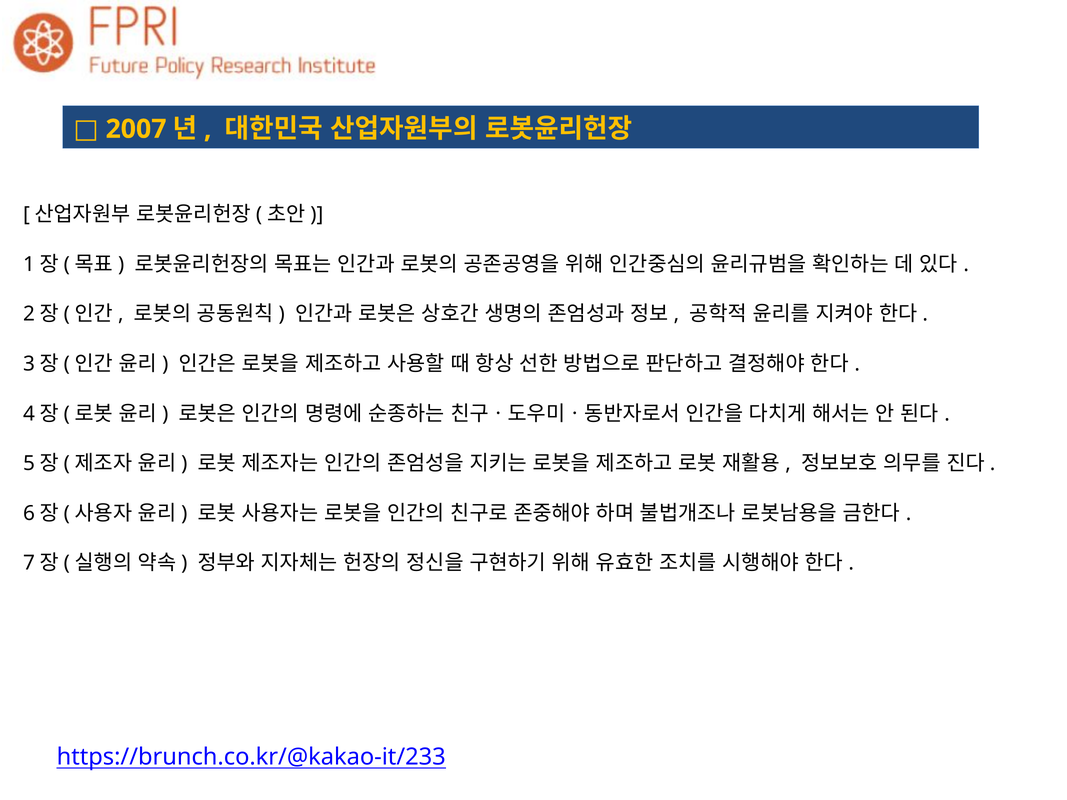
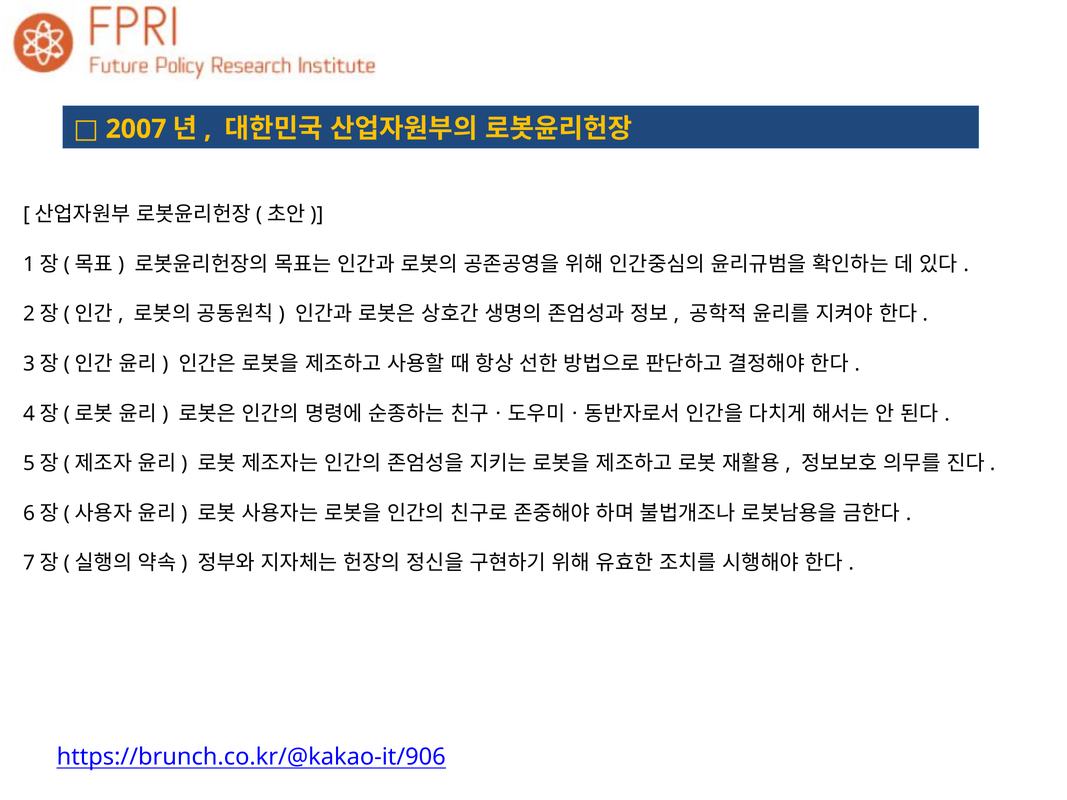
https://brunch.co.kr/@kakao-it/233: https://brunch.co.kr/@kakao-it/233 -> https://brunch.co.kr/@kakao-it/906 (251, 757)
